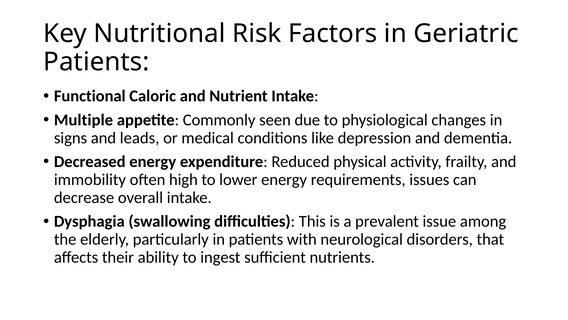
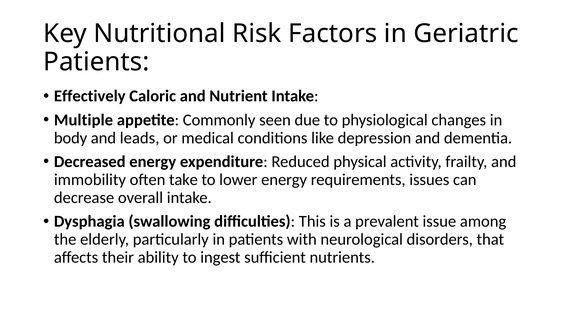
Functional: Functional -> Effectively (90, 96)
signs: signs -> body (71, 138)
high: high -> take (183, 179)
